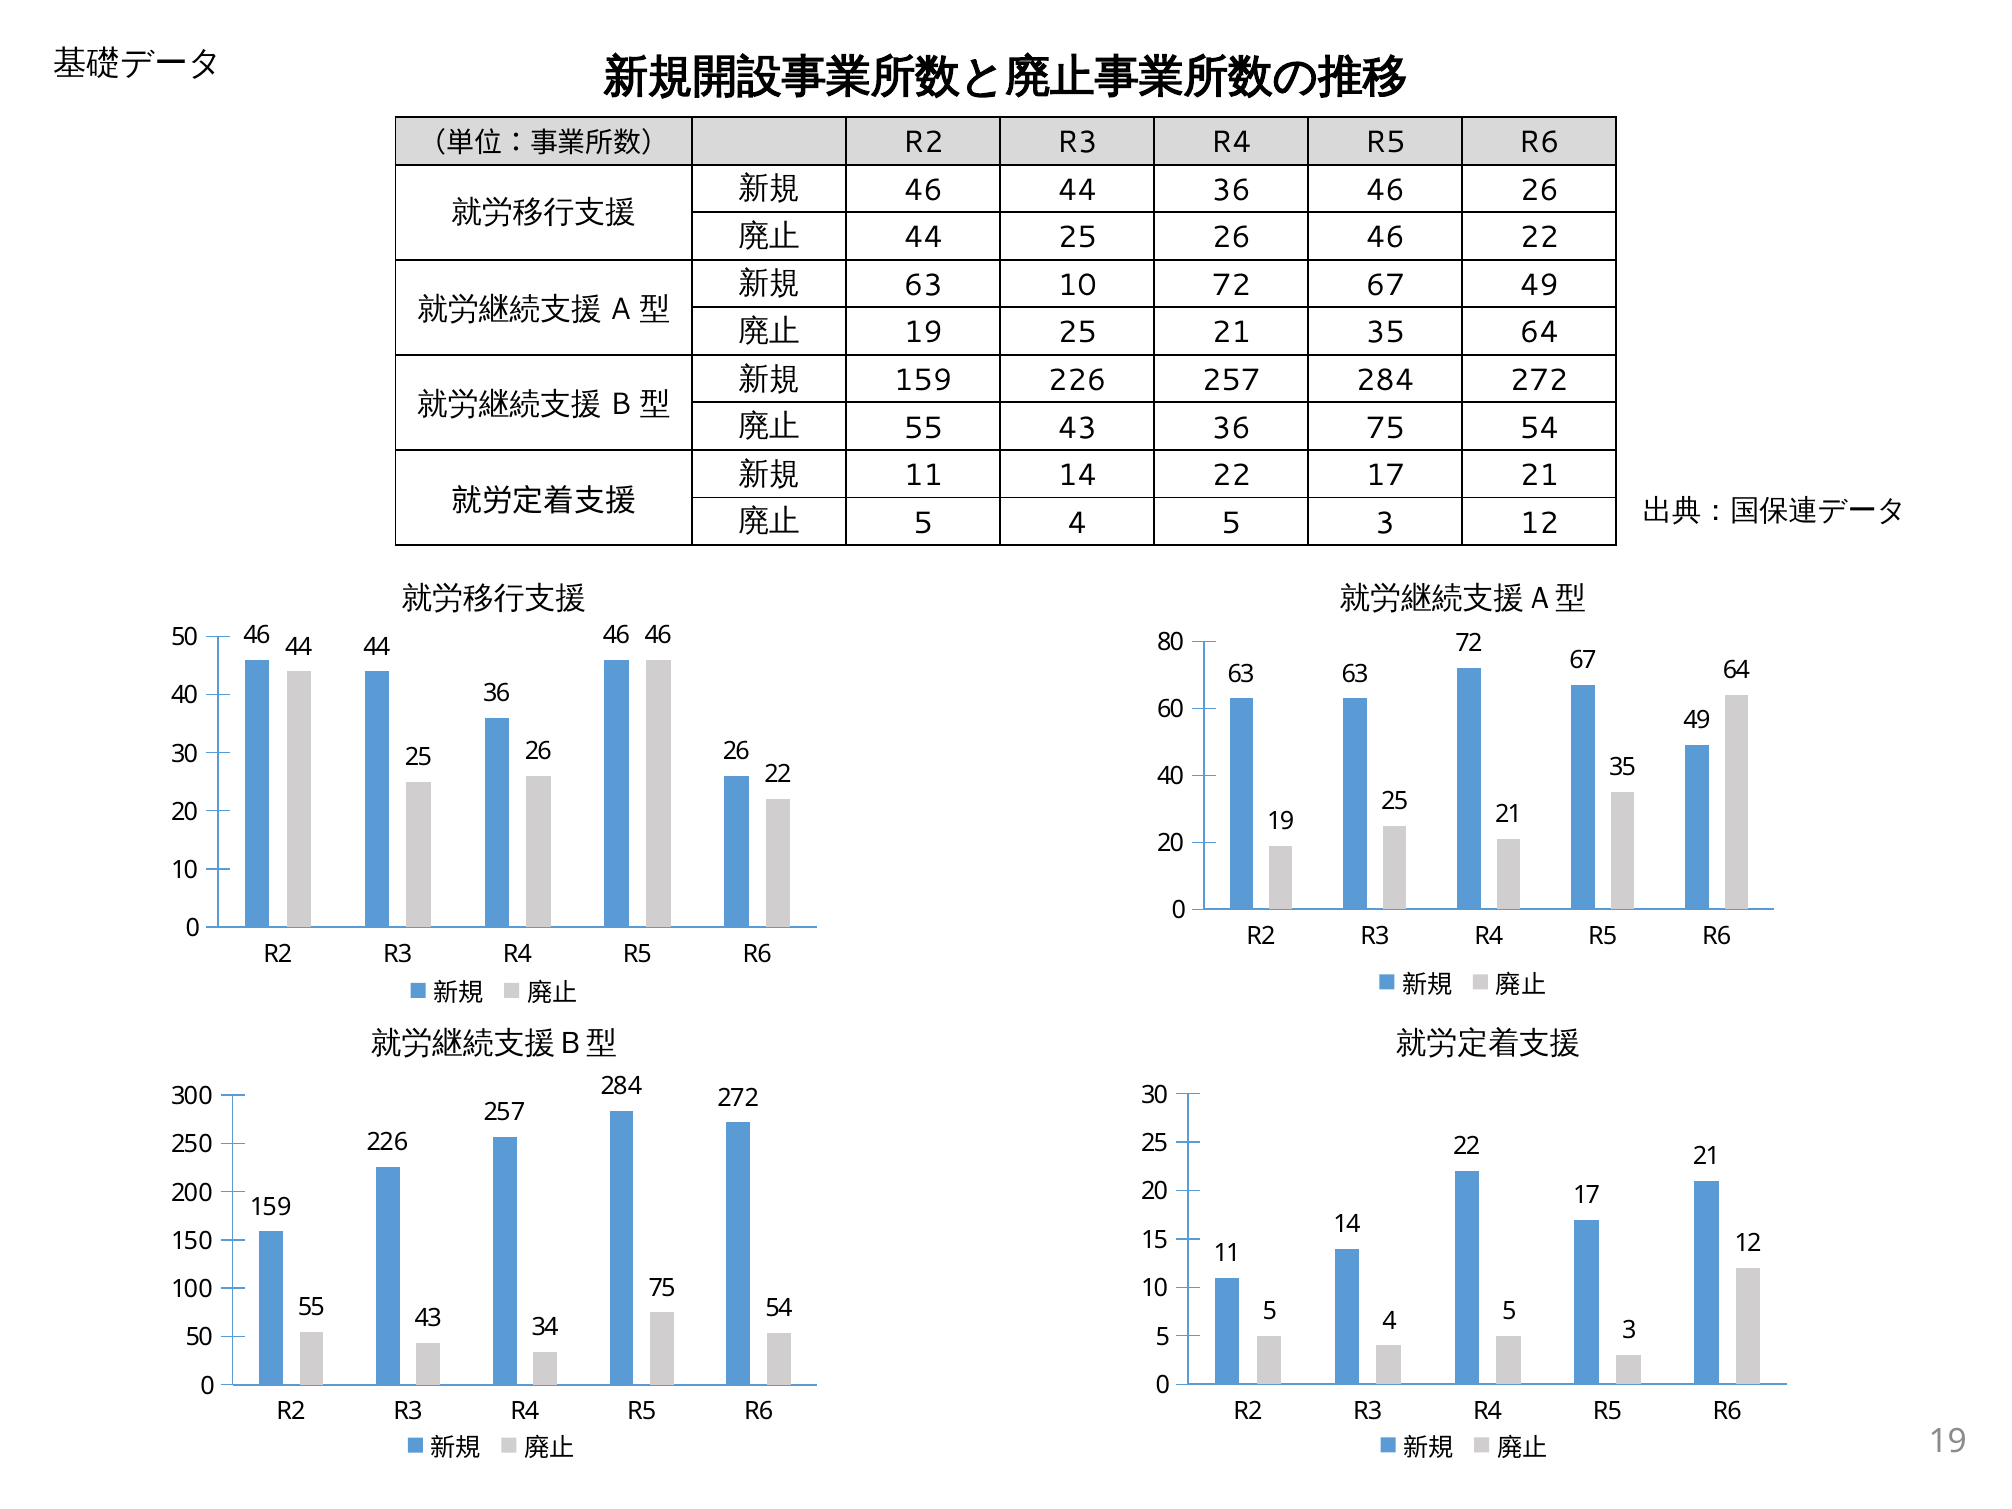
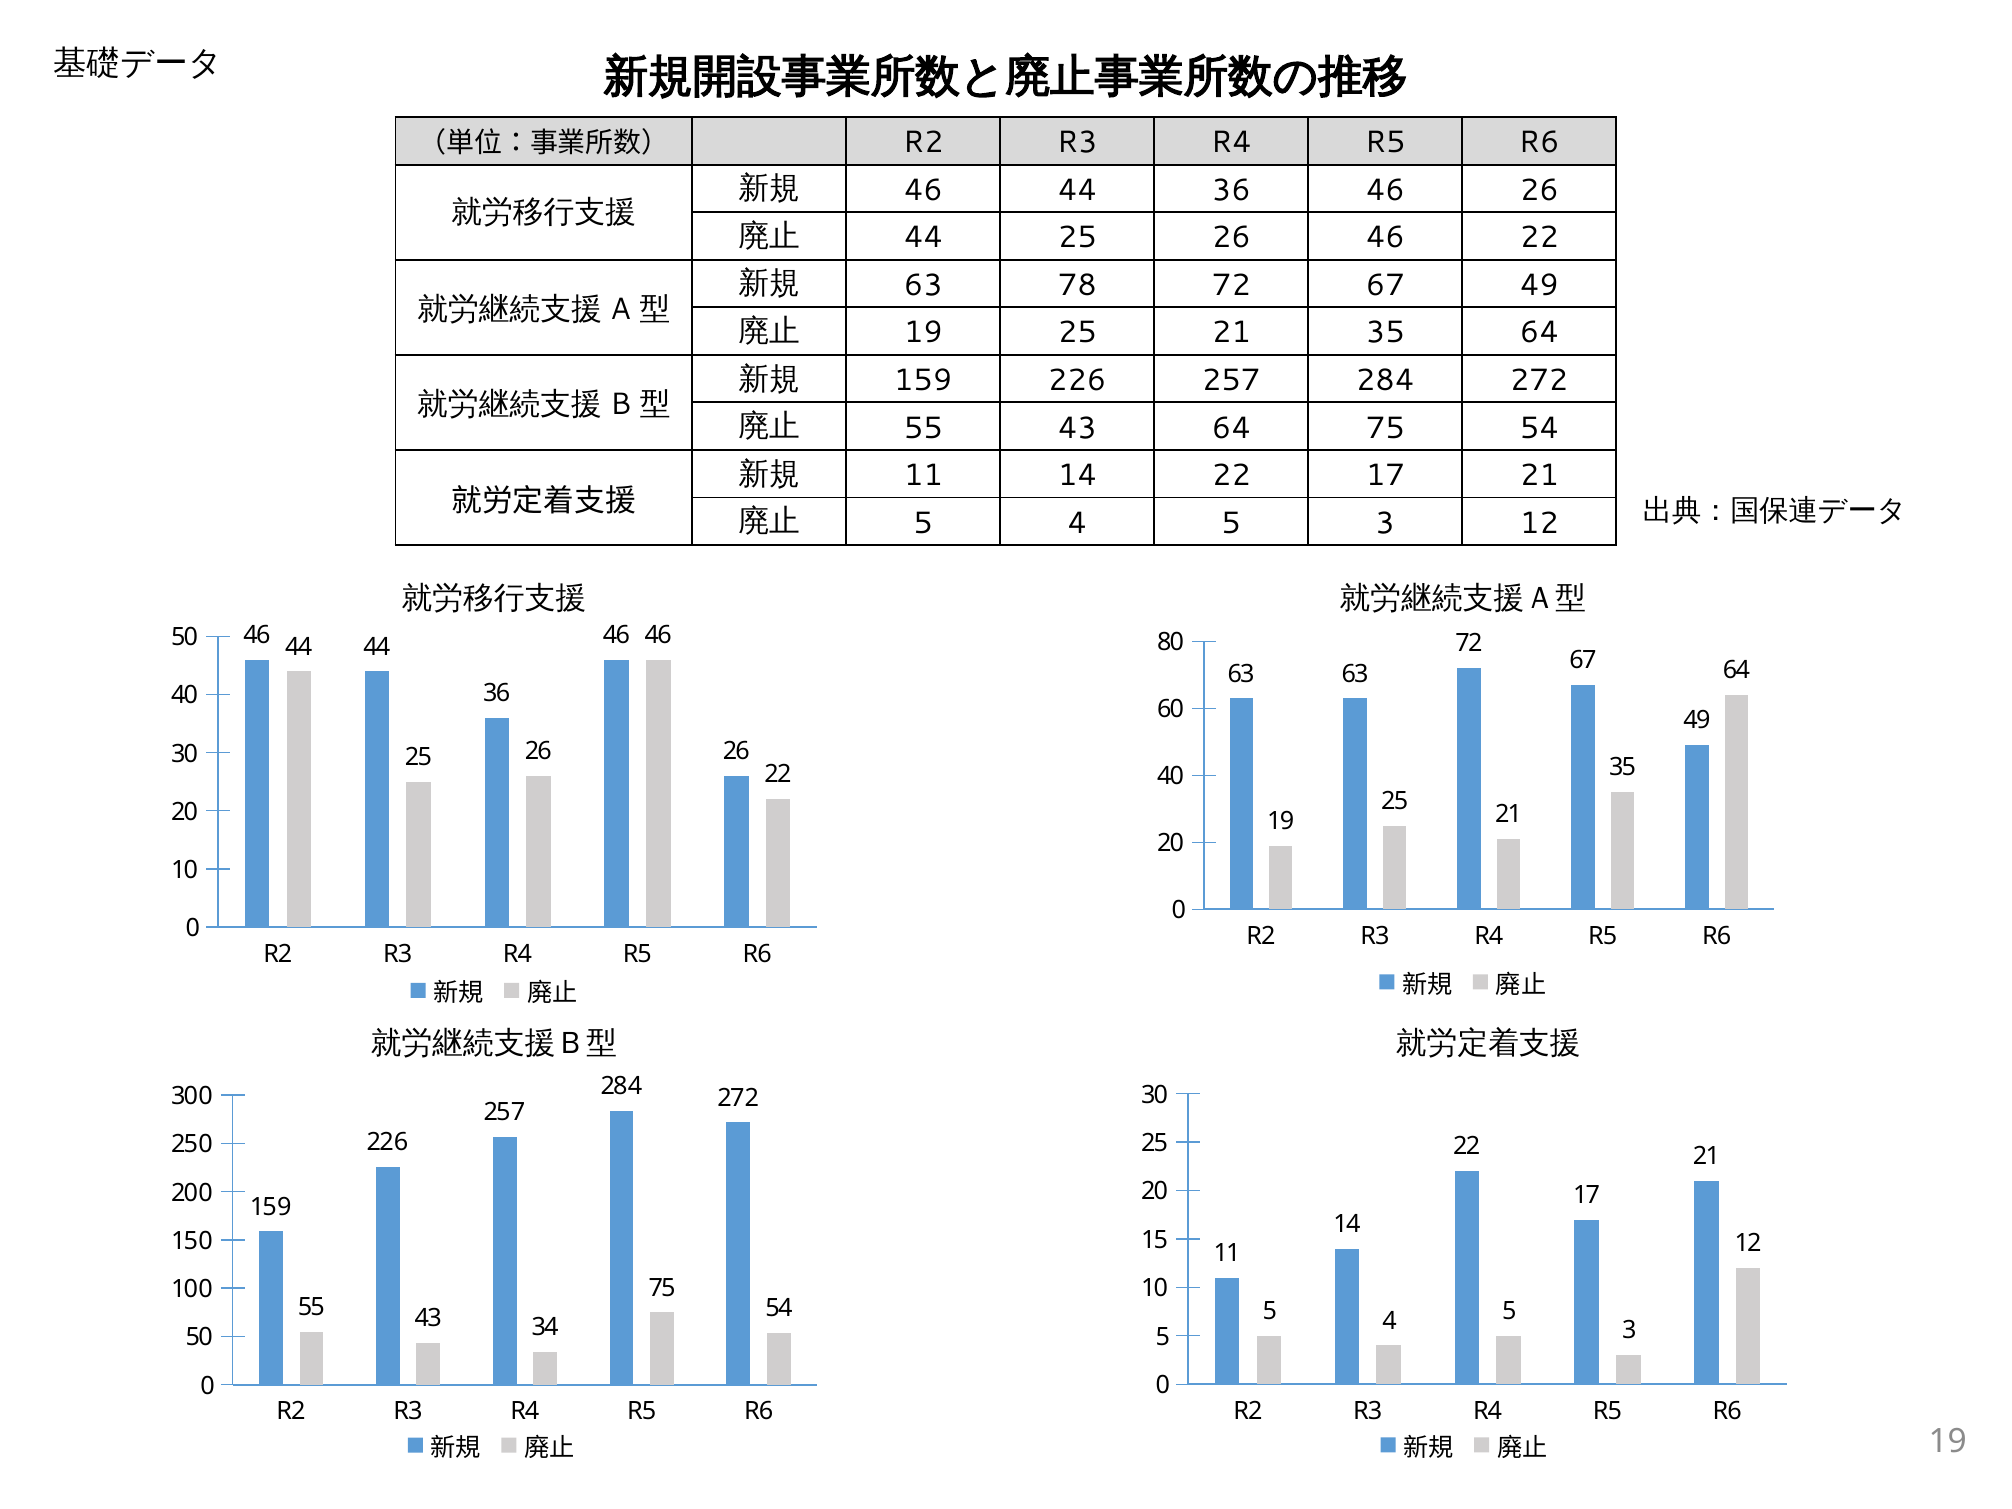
63 10: 10 -> 78 (1077, 285)
43 36: 36 -> 64 (1231, 428)
